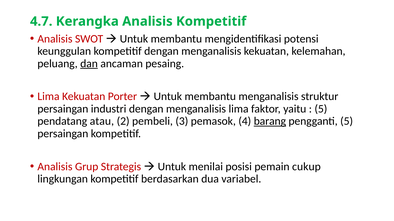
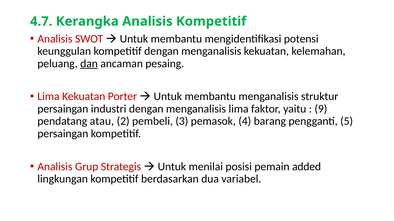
5: 5 -> 9 (321, 109)
barang underline: present -> none (270, 122)
cukup: cukup -> added (307, 167)
